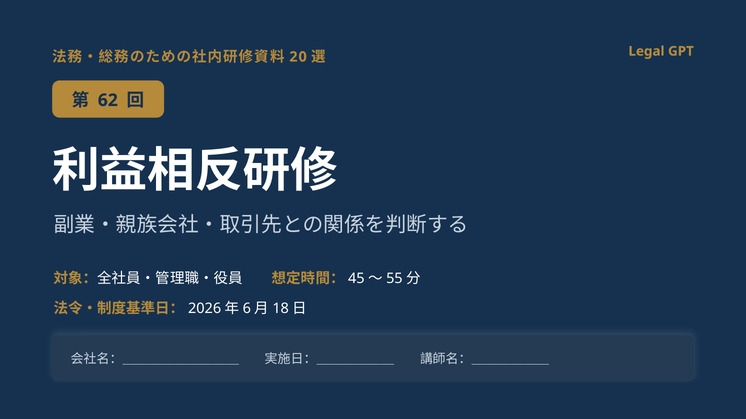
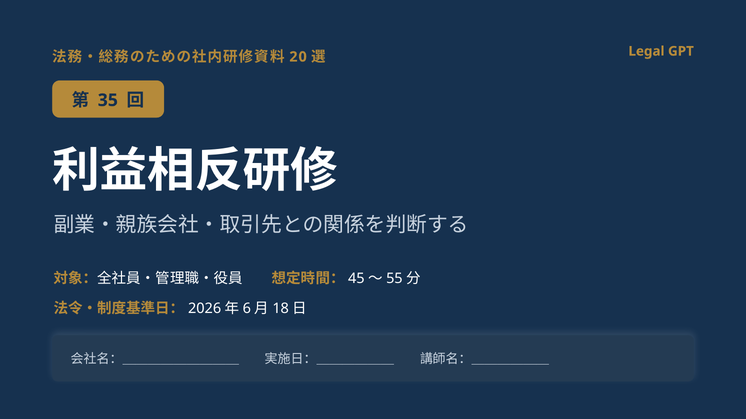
62: 62 -> 35 (108, 100)
